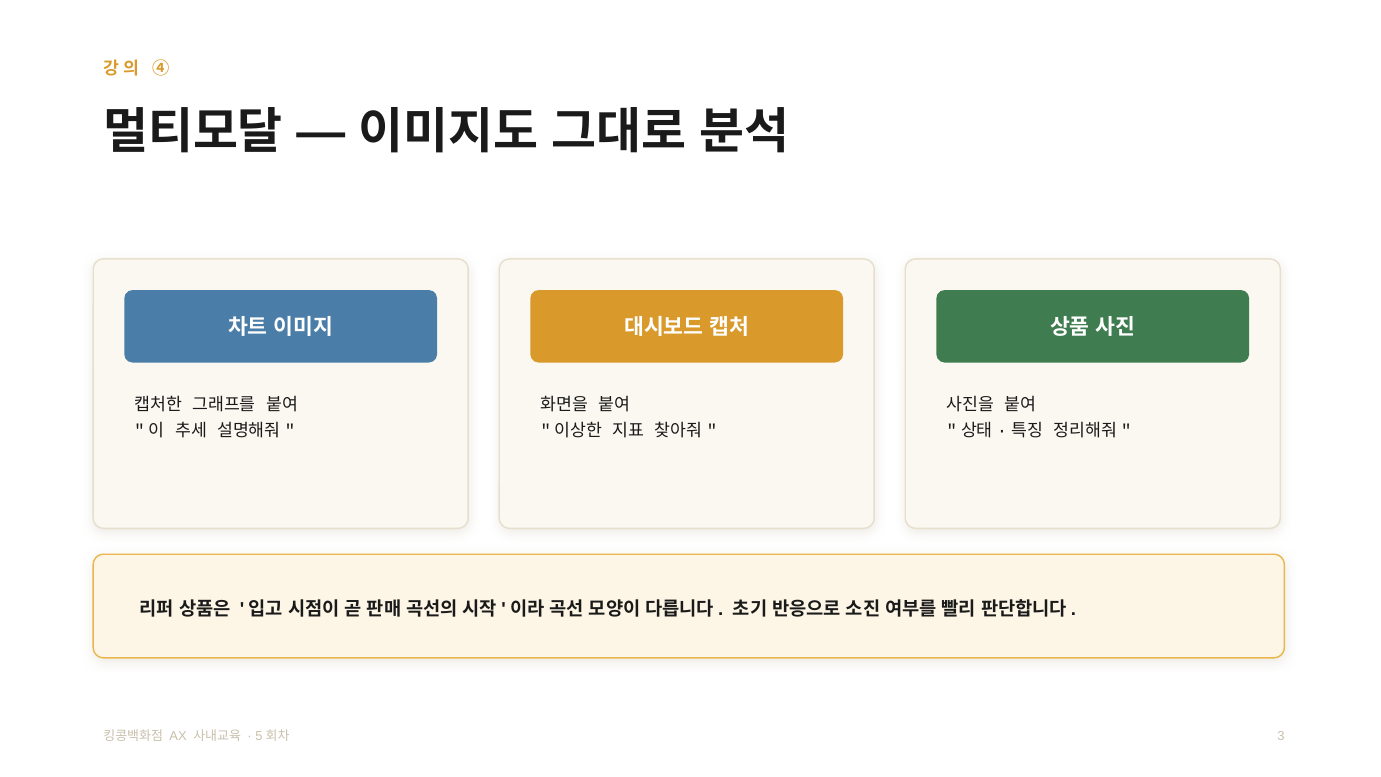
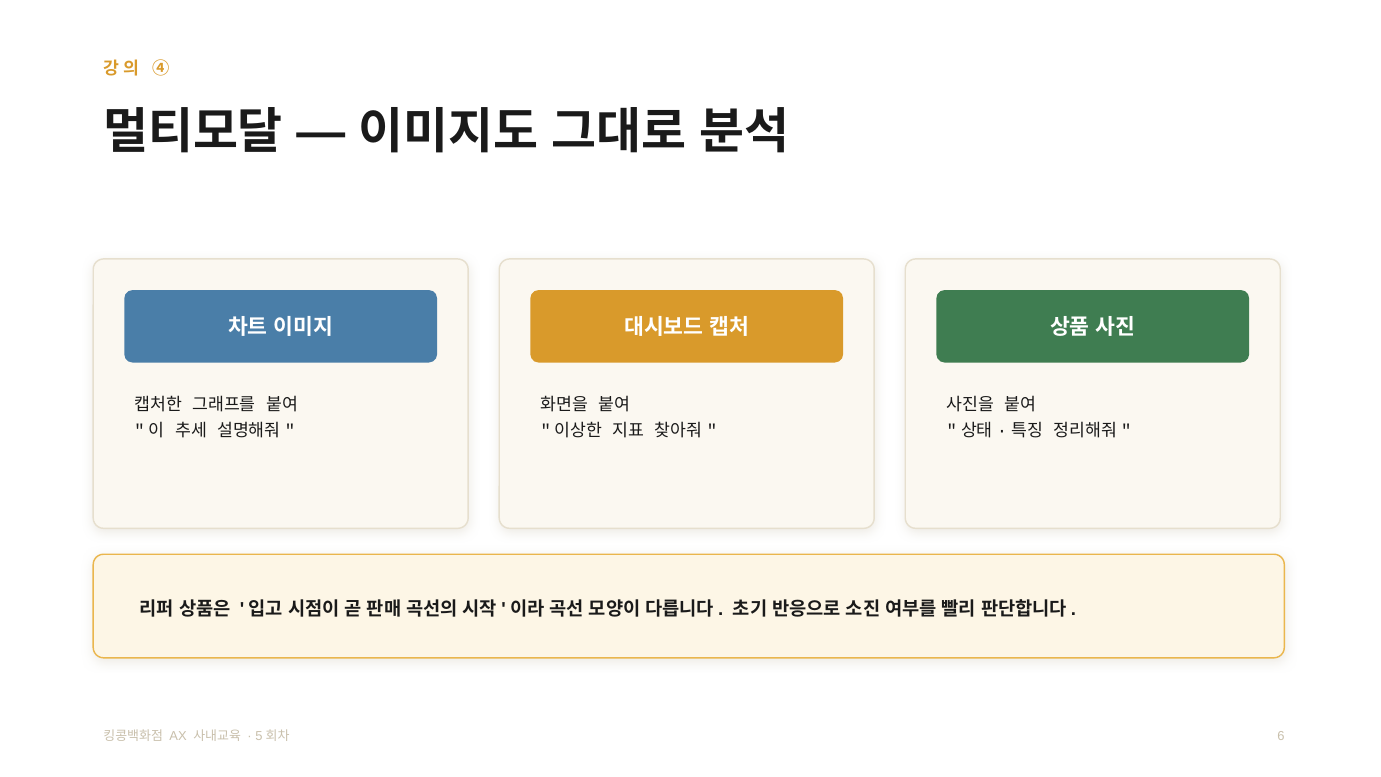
3: 3 -> 6 (1281, 736)
